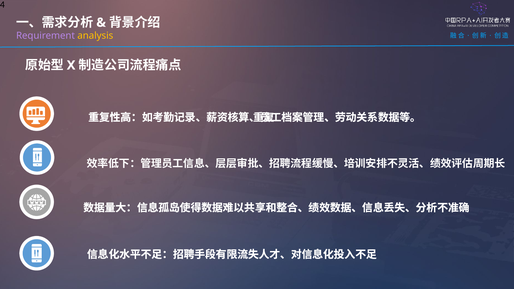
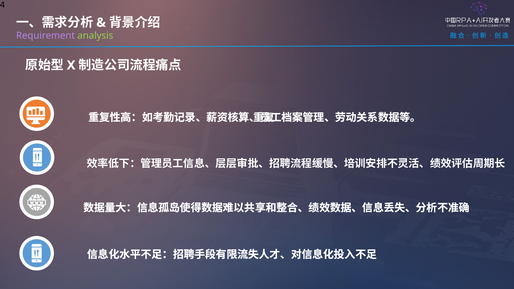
analysis colour: yellow -> light green (95, 36)
